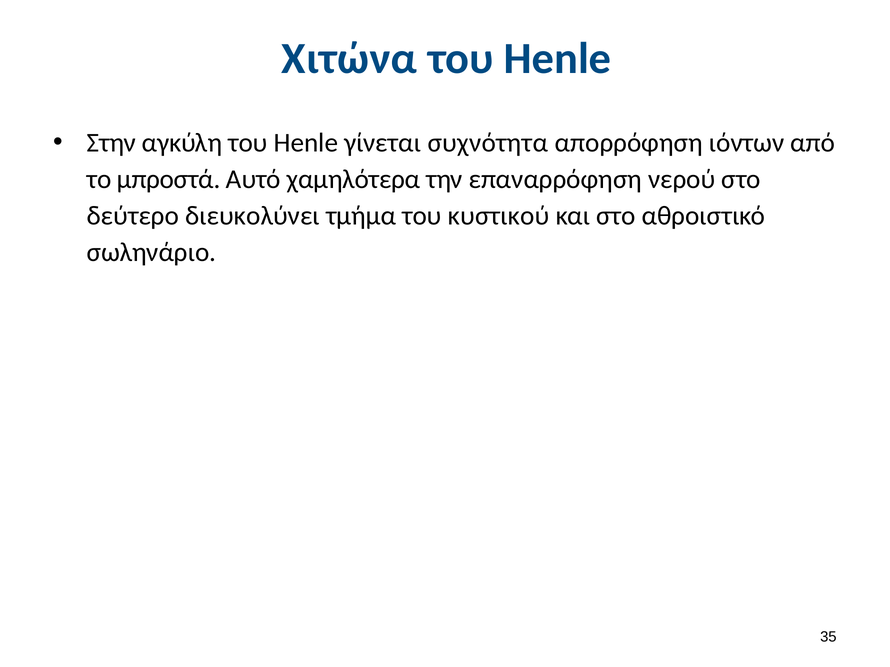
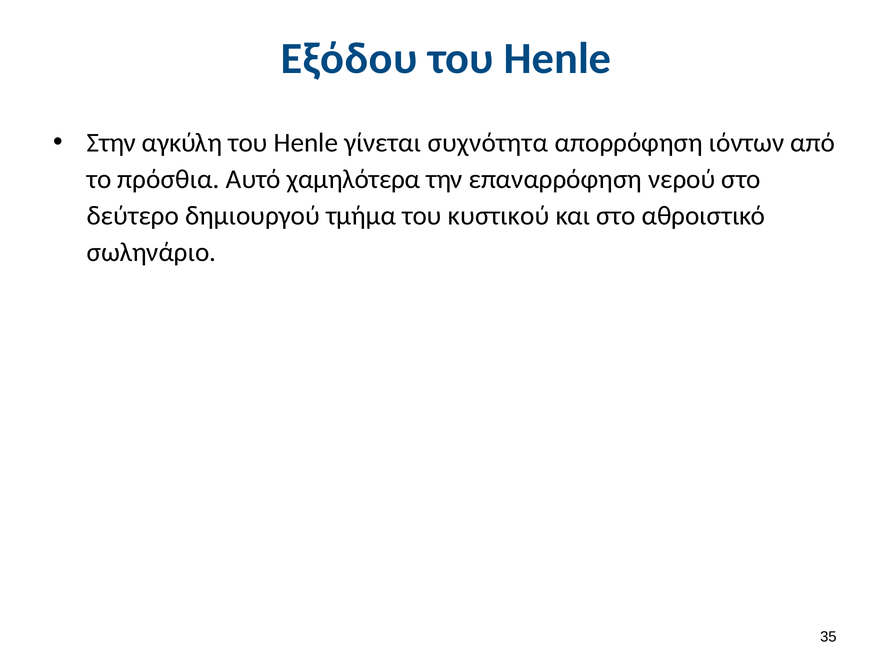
Χιτώνα: Χιτώνα -> Εξόδου (349, 59)
μπροστά: μπροστά -> πρόσθια (169, 180)
διευκολύνει: διευκολύνει -> δημιουργού (253, 216)
